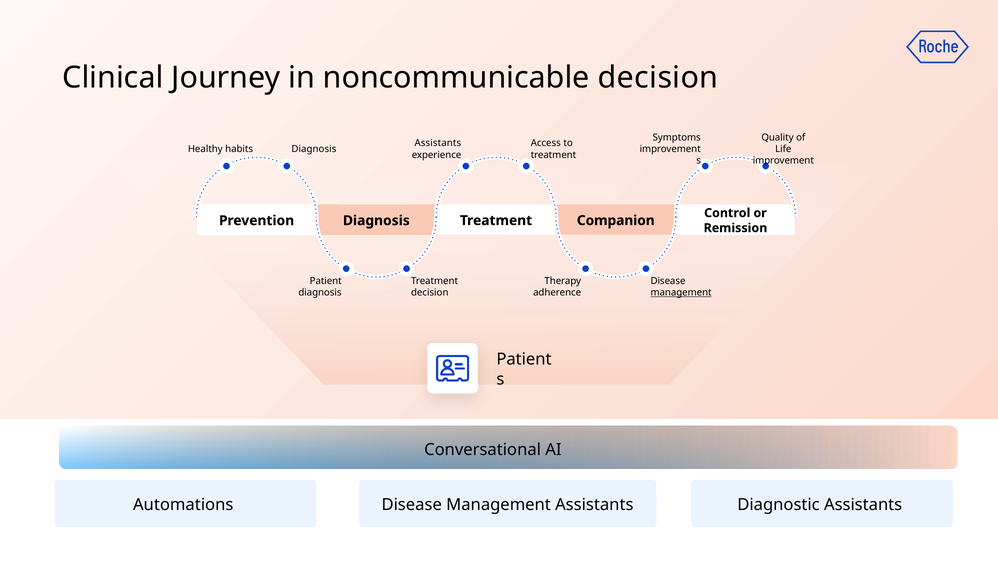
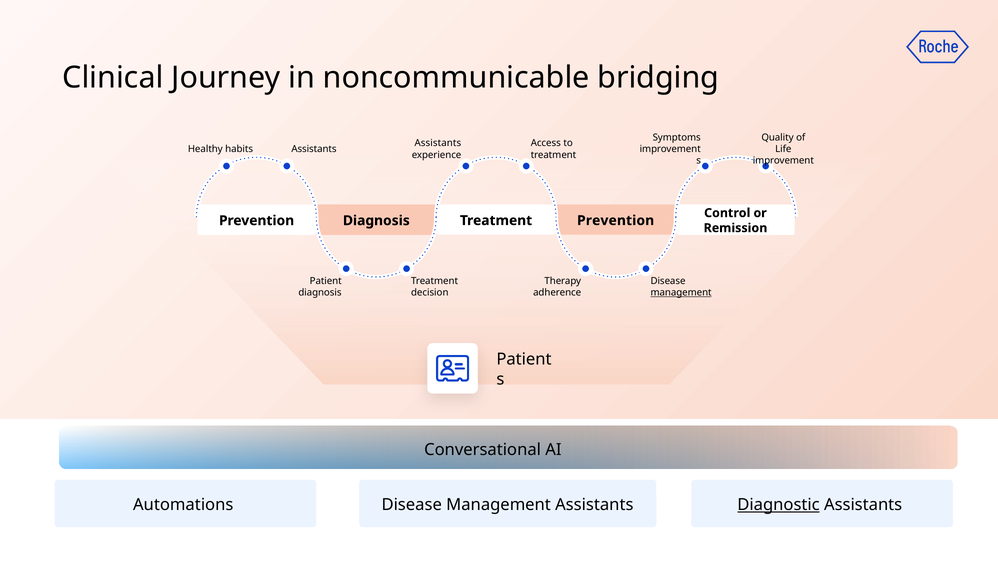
noncommunicable decision: decision -> bridging (658, 78)
Diagnosis: Diagnosis -> Assistants (314, 149)
Treatment Companion: Companion -> Prevention (616, 221)
Diagnostic underline: none -> present (779, 505)
